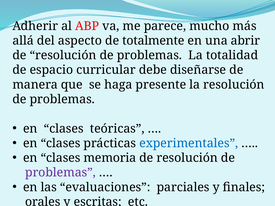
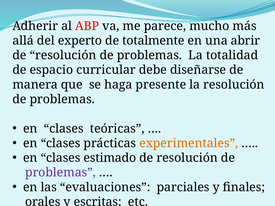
aspecto: aspecto -> experto (80, 41)
experimentales colour: blue -> orange (189, 143)
memoria: memoria -> estimado (110, 158)
